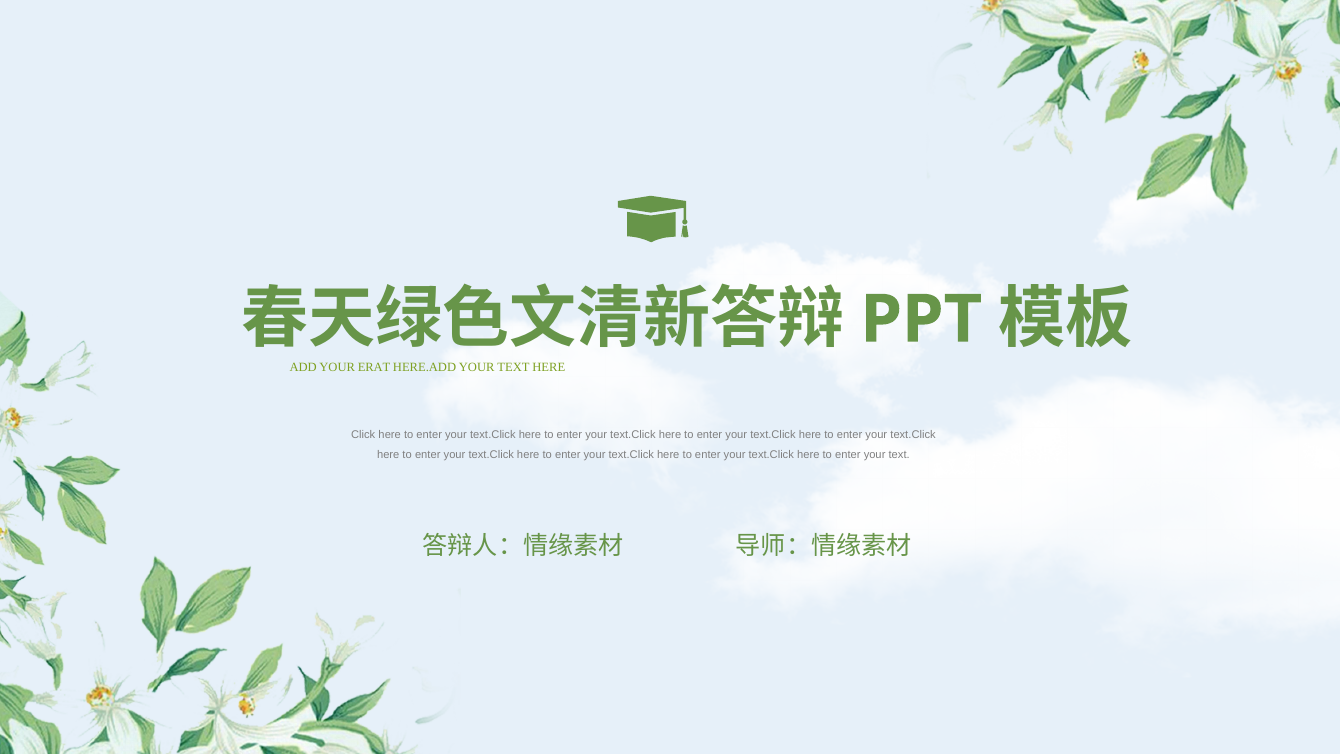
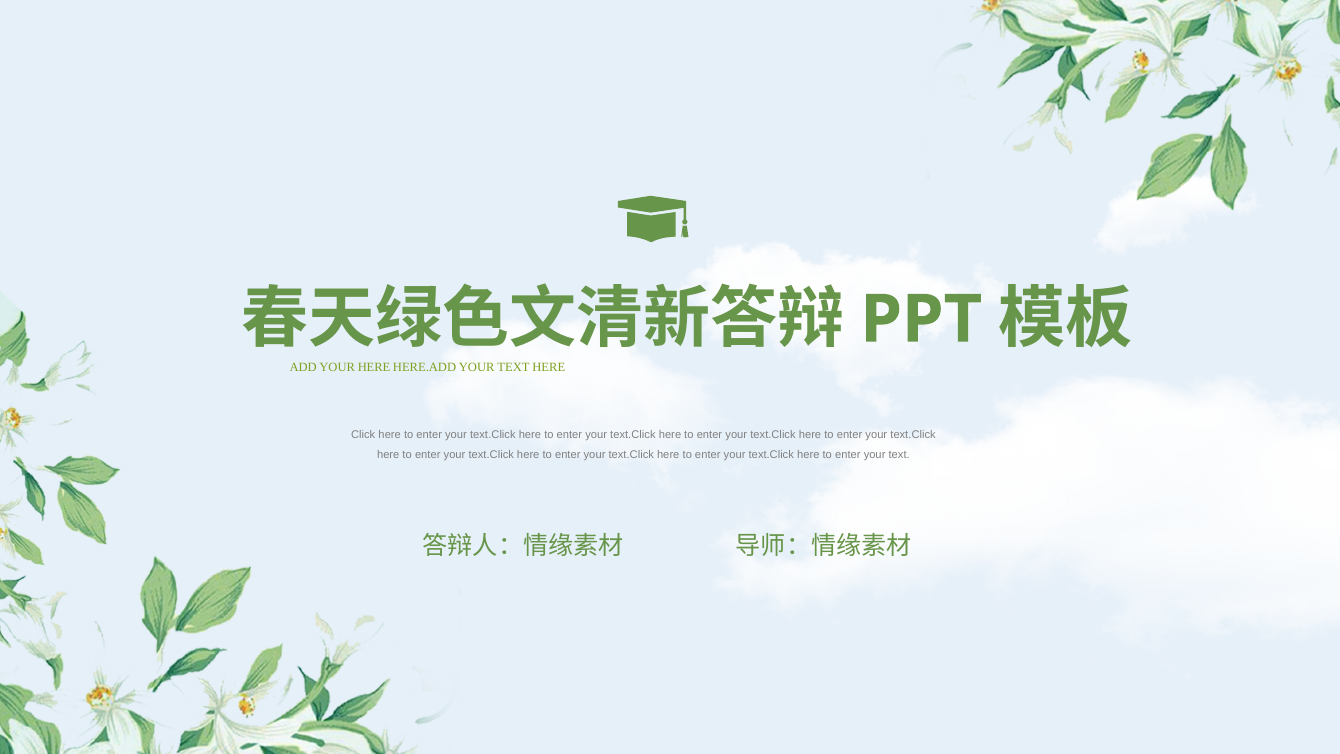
YOUR ERAT: ERAT -> HERE (374, 367)
